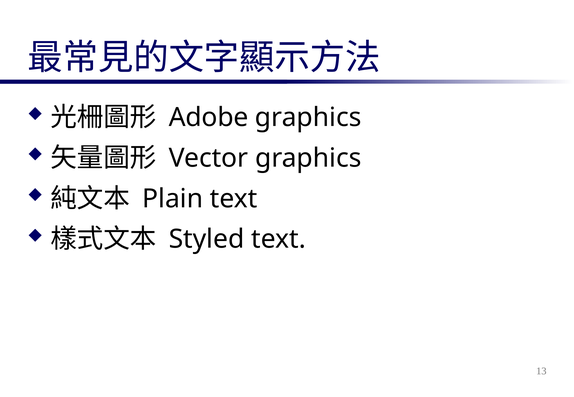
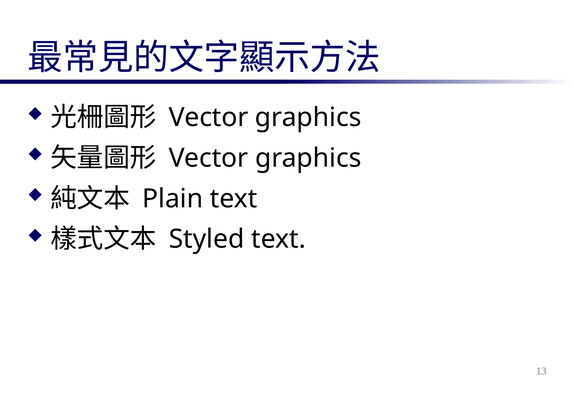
Adobe: Adobe -> Vector (209, 118)
